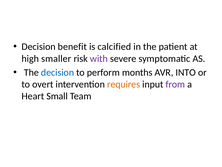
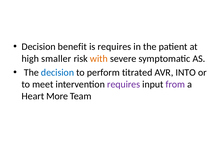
is calcified: calcified -> requires (114, 47)
with colour: purple -> orange (99, 58)
months: months -> titrated (137, 72)
overt: overt -> meet (43, 84)
requires colour: orange -> purple (124, 84)
Small: Small -> More (57, 96)
